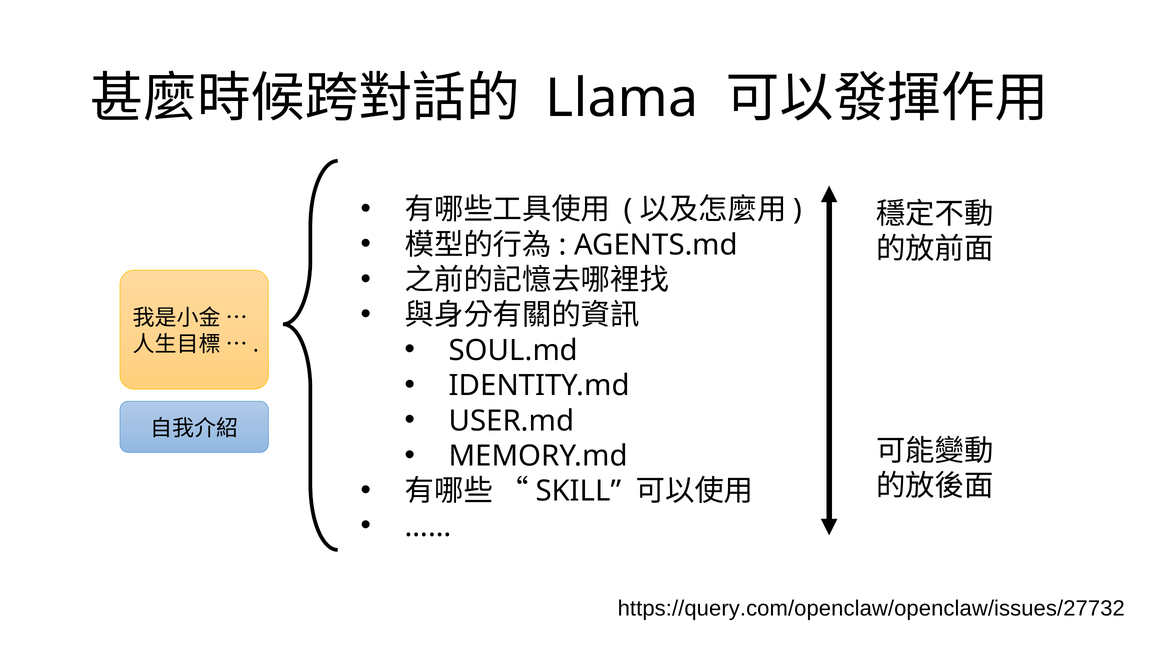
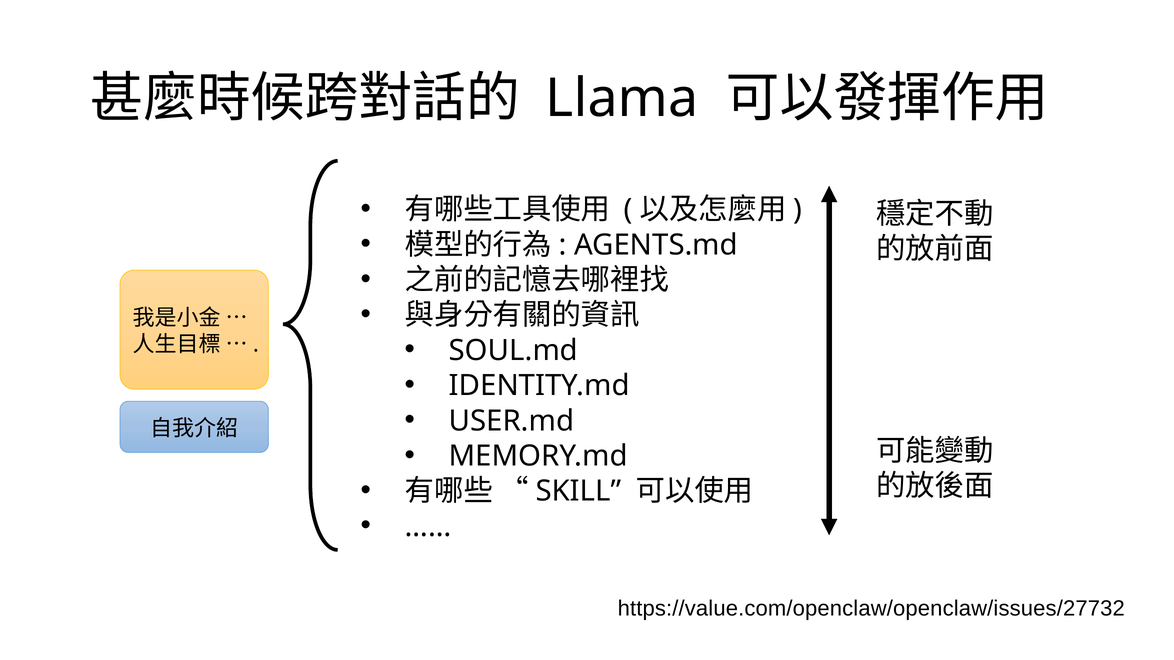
https://query.com/openclaw/openclaw/issues/27732: https://query.com/openclaw/openclaw/issues/27732 -> https://value.com/openclaw/openclaw/issues/27732 (871, 609)
